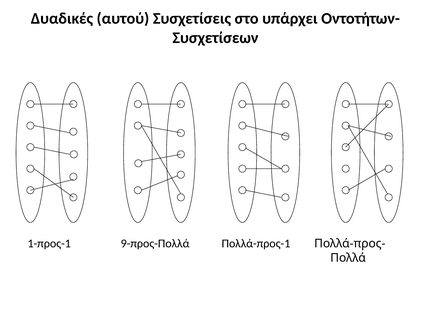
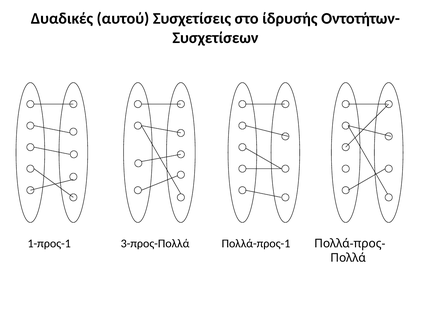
υπάρχει: υπάρχει -> ίδρυσής (290, 18)
9-προς-Πολλά: 9-προς-Πολλά -> 3-προς-Πολλά (155, 243)
